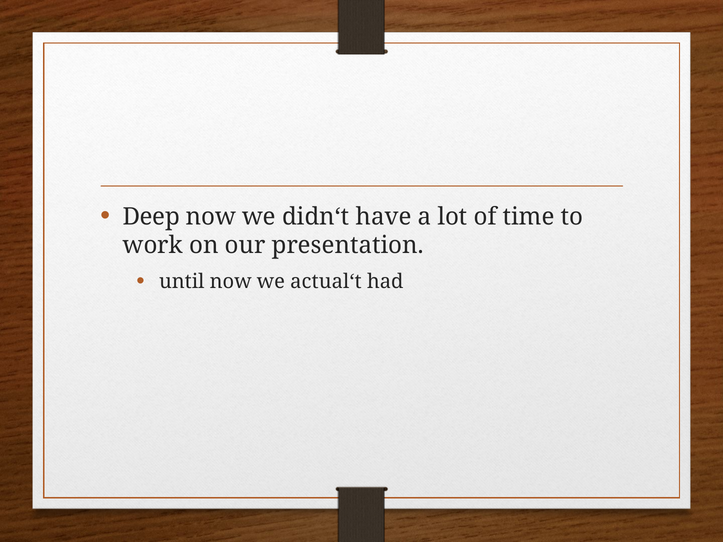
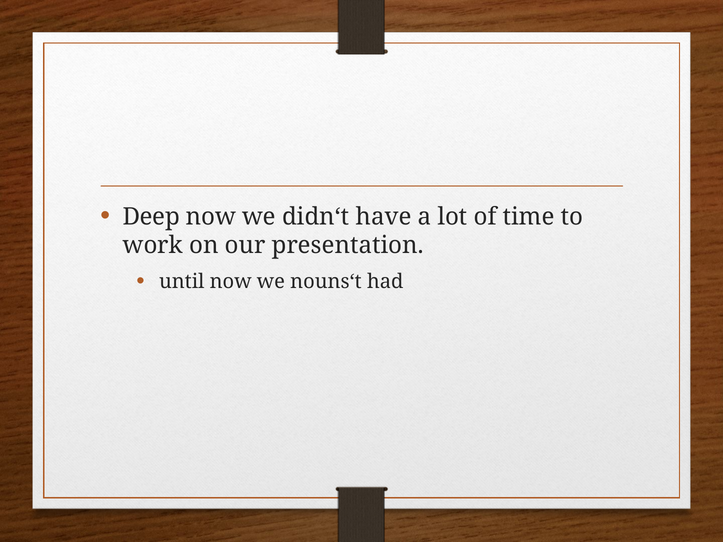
actual‘t: actual‘t -> nouns‘t (326, 282)
